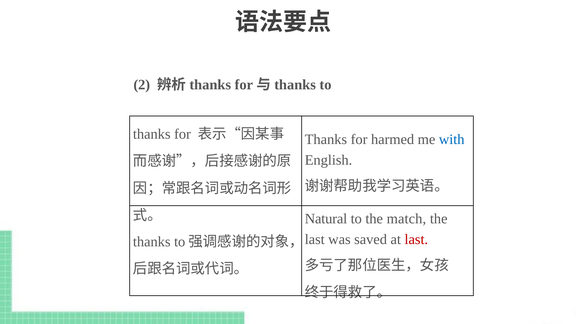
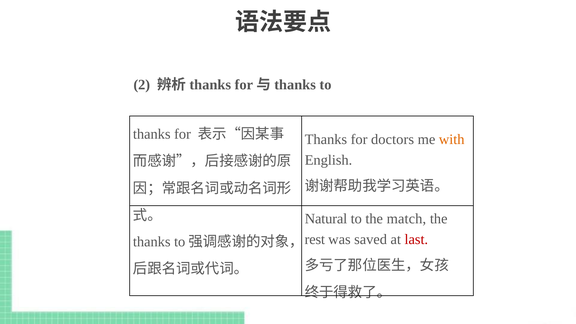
harmed: harmed -> doctors (393, 139)
with colour: blue -> orange (452, 139)
last: last -> rest (315, 239)
